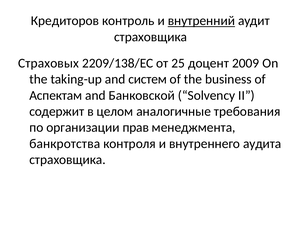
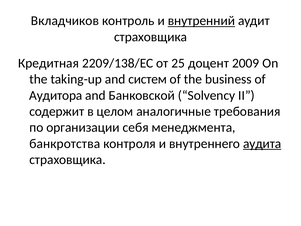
Кредиторов: Кредиторов -> Вкладчиков (65, 21)
Страховых: Страховых -> Кредитная (49, 63)
Аспектам: Аспектам -> Аудитора (56, 95)
прав: прав -> себя (136, 127)
аудита underline: none -> present (262, 143)
